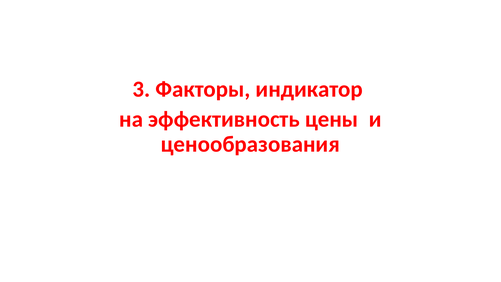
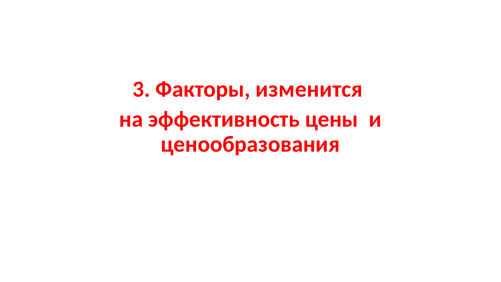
индикатор: индикатор -> изменится (309, 89)
